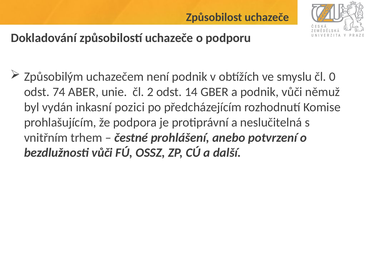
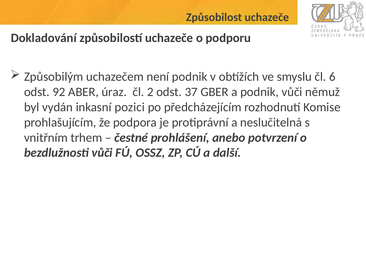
0: 0 -> 6 (332, 77)
74: 74 -> 92 (59, 92)
unie: unie -> úraz (114, 92)
14: 14 -> 37 (191, 92)
